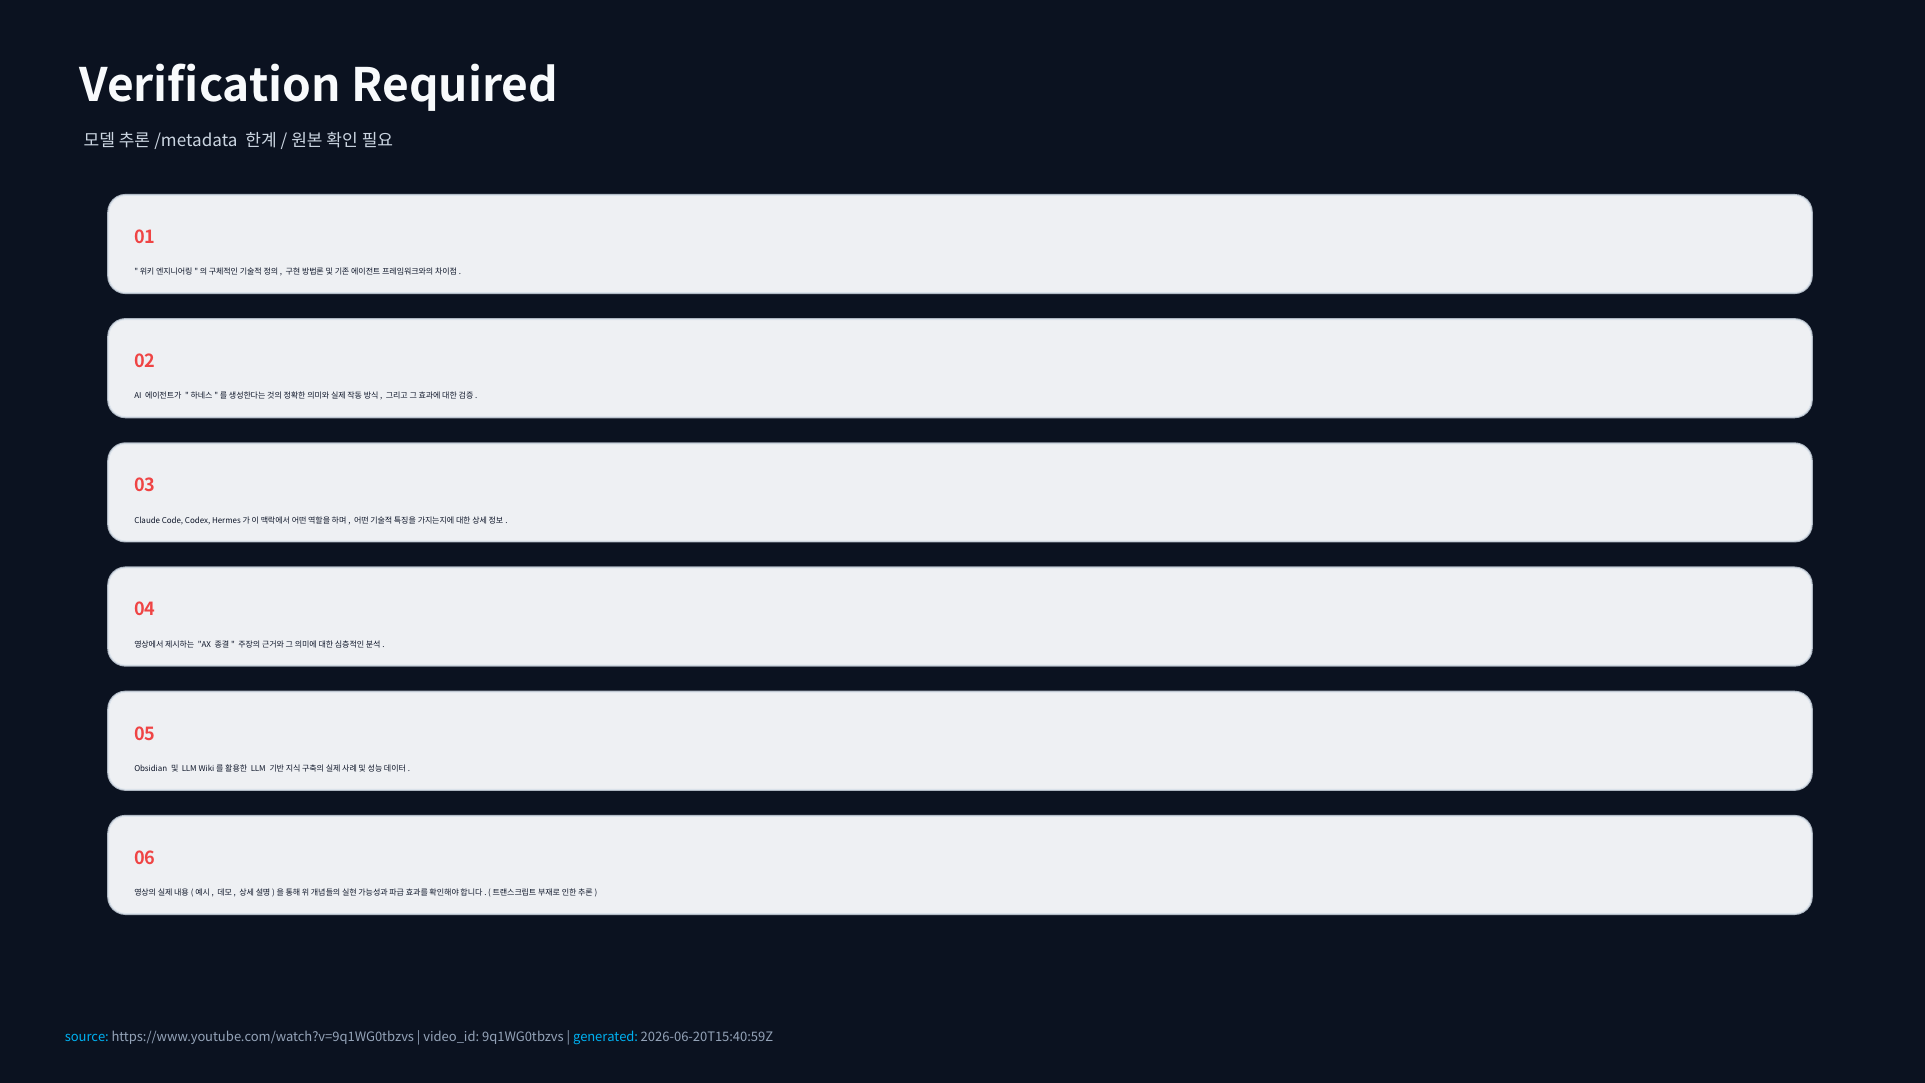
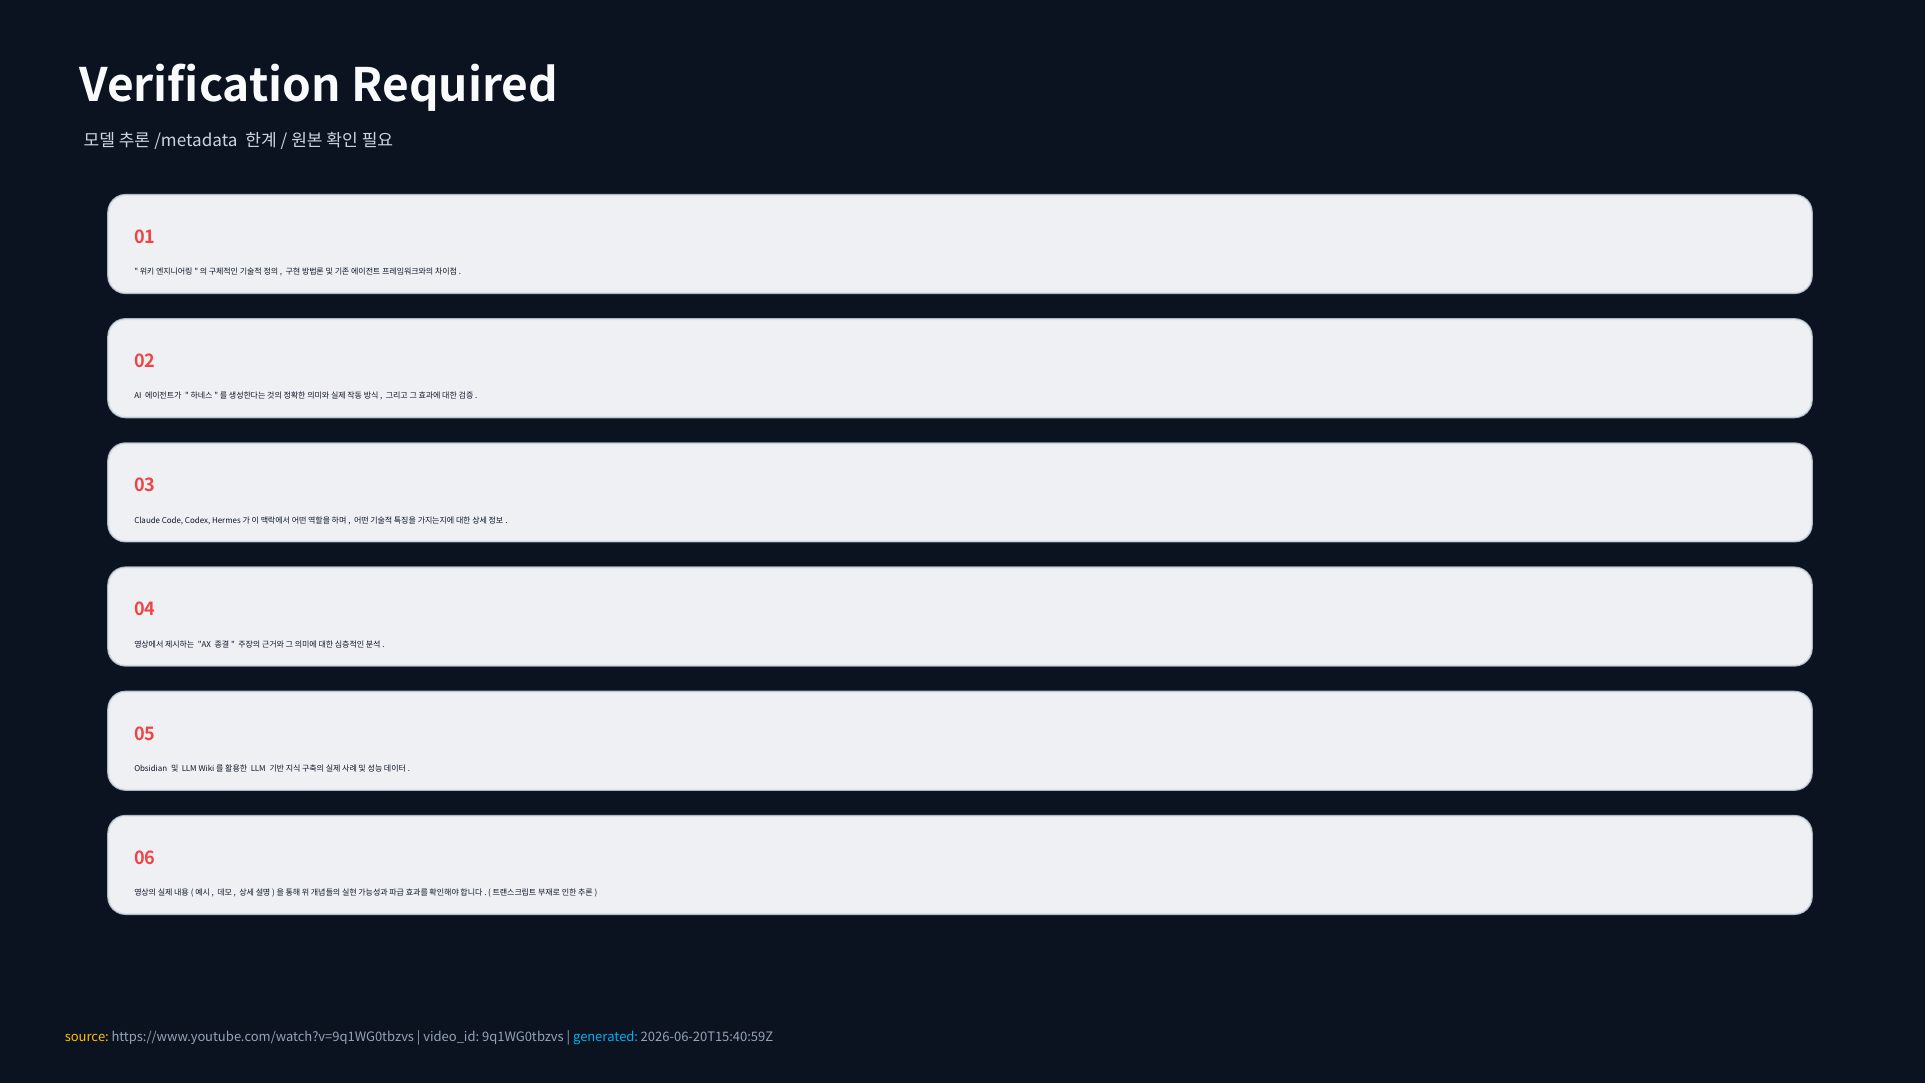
source colour: light blue -> yellow (87, 1037)
